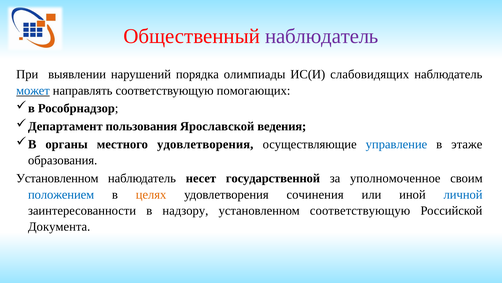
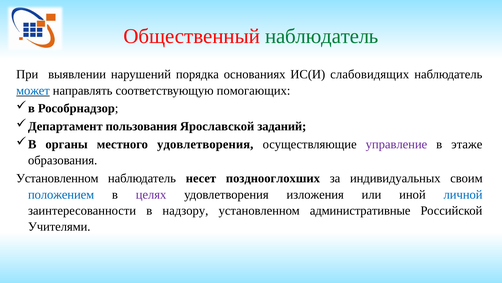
наблюдатель colour: purple -> green (322, 36)
олимпиады: олимпиады -> основаниях (255, 74)
ведения: ведения -> заданий (282, 126)
управление colour: blue -> purple (396, 144)
государственной: государственной -> позднооглохших (273, 178)
уполномоченное: уполномоченное -> индивидуальных (395, 178)
целях colour: orange -> purple (151, 194)
сочинения: сочинения -> изложения (315, 194)
установленном соответствующую: соответствующую -> административные (360, 210)
Документа: Документа -> Учителями (59, 226)
